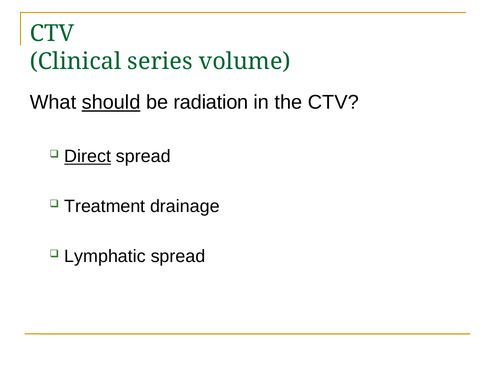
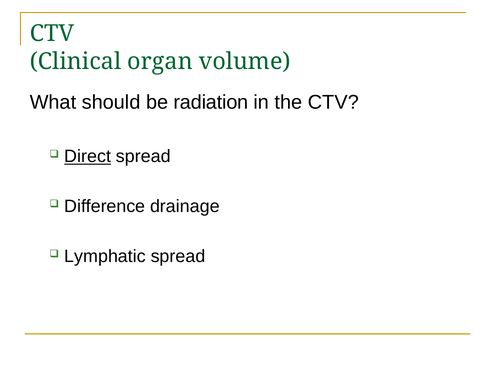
series: series -> organ (160, 62)
should underline: present -> none (111, 102)
Treatment: Treatment -> Difference (105, 207)
